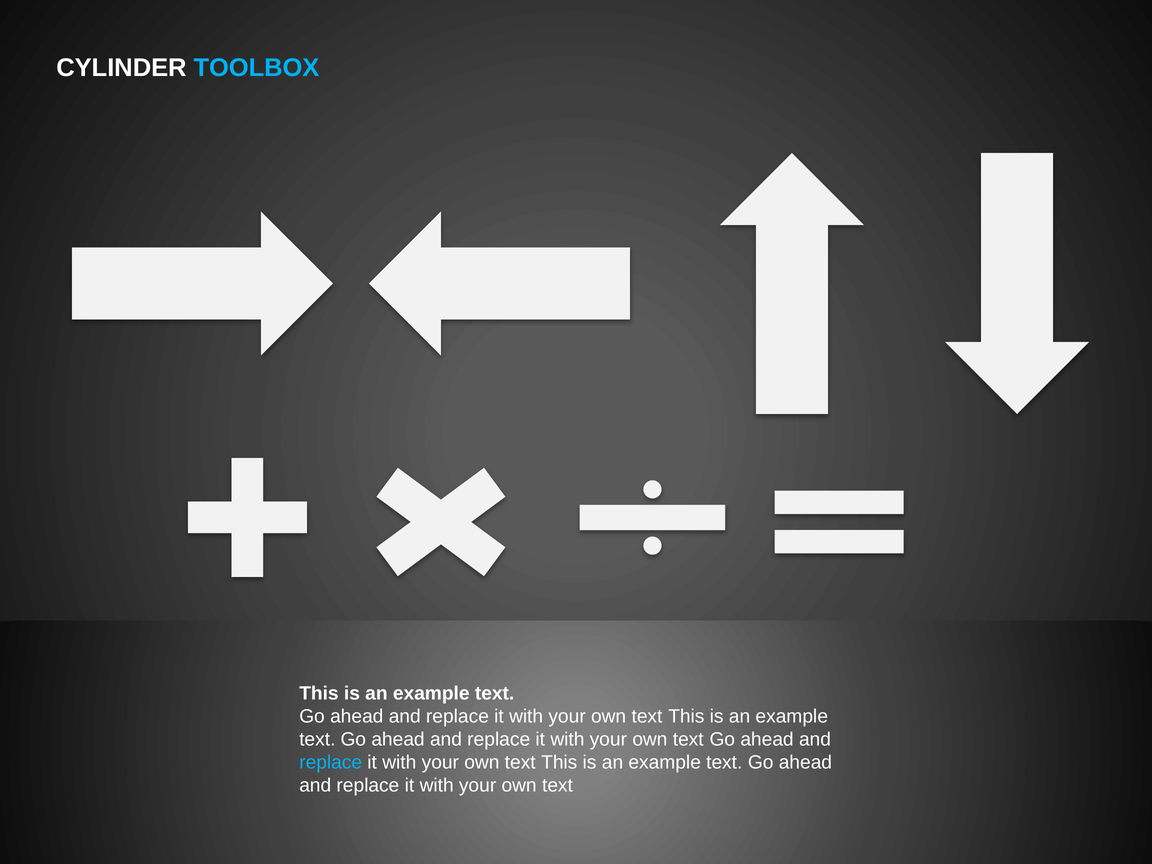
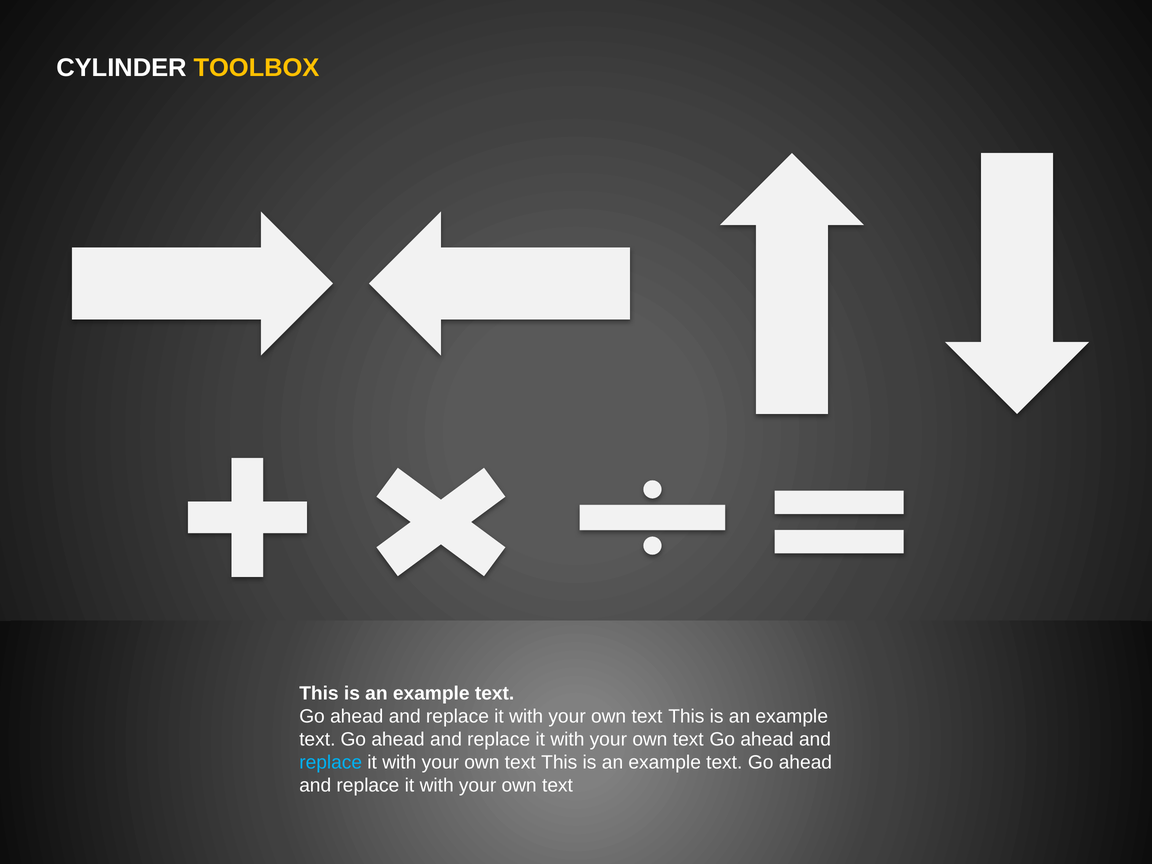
TOOLBOX colour: light blue -> yellow (256, 68)
